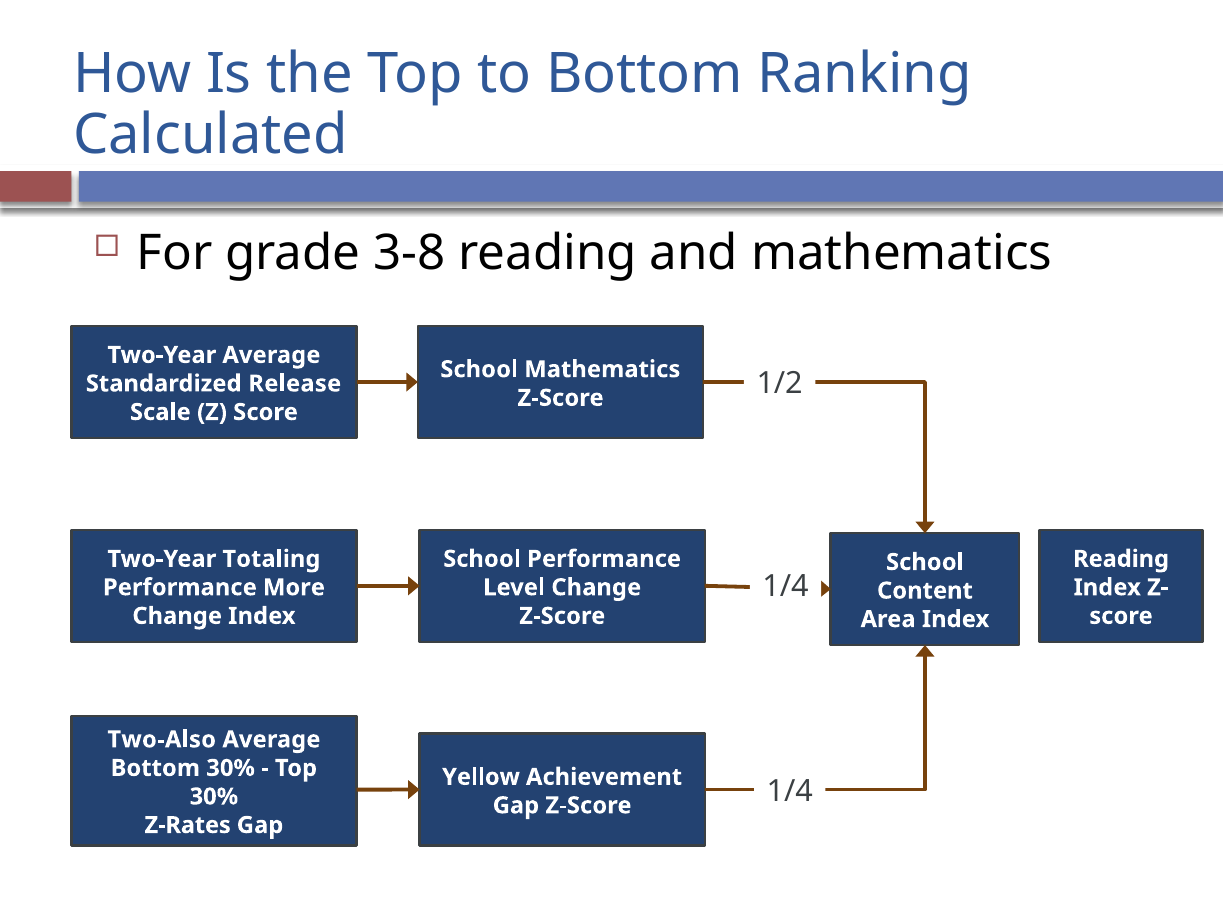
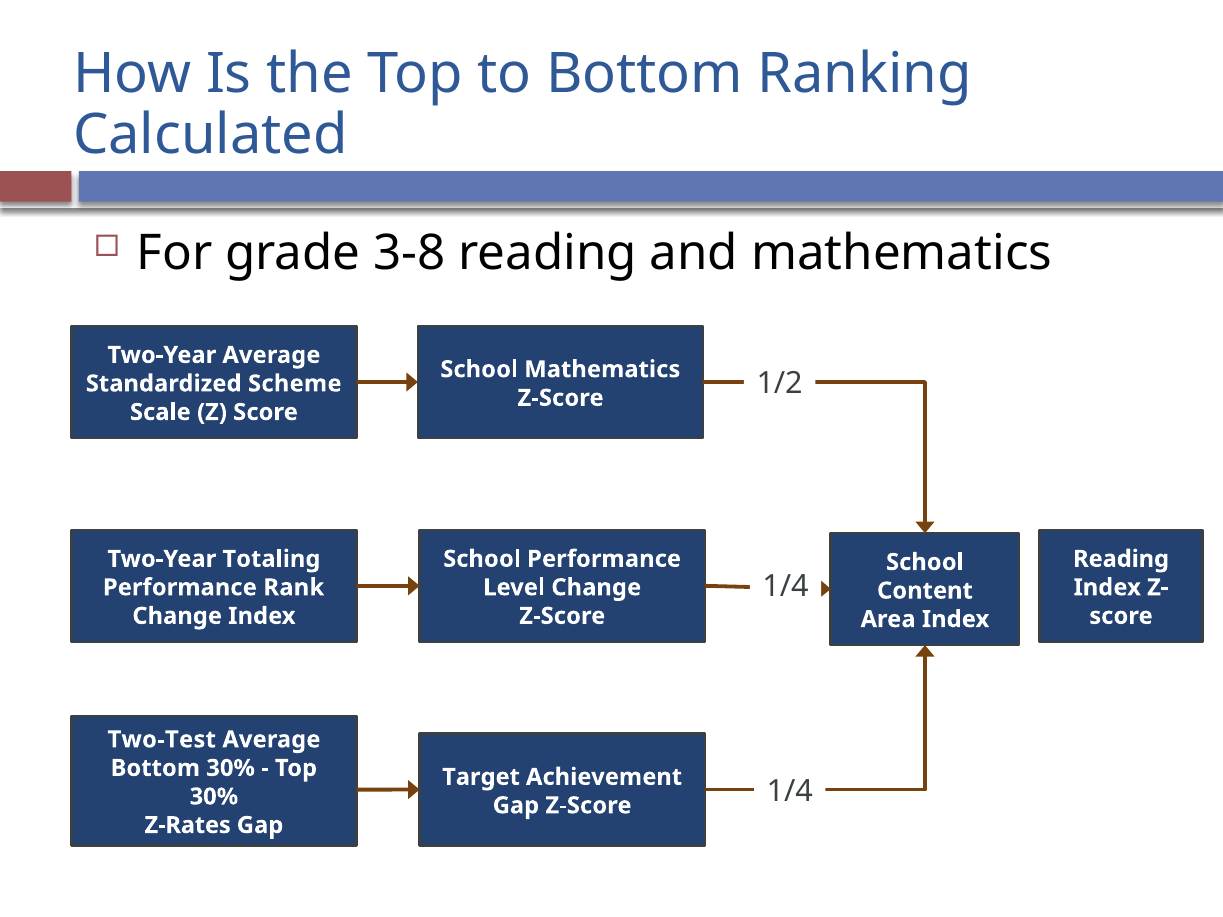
Release: Release -> Scheme (295, 384)
More: More -> Rank (294, 588)
Two-Also: Two-Also -> Two-Test (162, 740)
Yellow: Yellow -> Target (481, 777)
